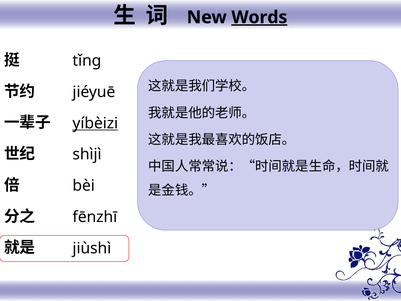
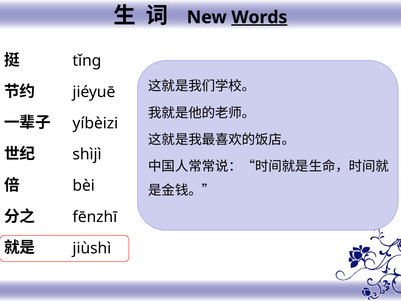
yíbèizi underline: present -> none (95, 123)
